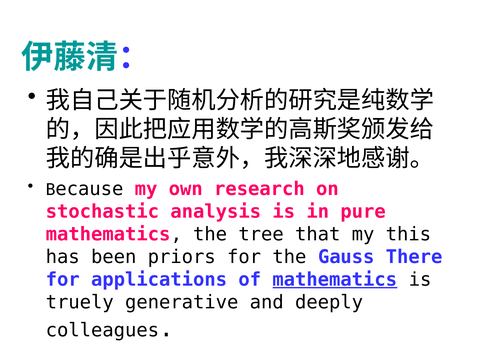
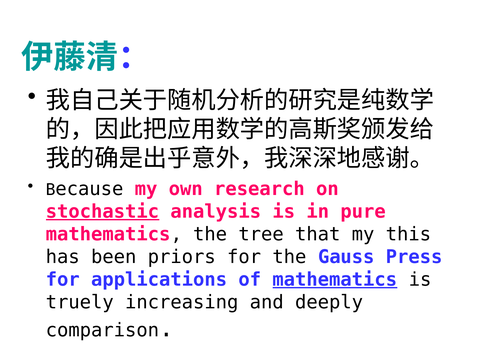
stochastic underline: none -> present (103, 211)
There: There -> Press (414, 257)
generative: generative -> increasing (182, 302)
colleagues: colleagues -> comparison (103, 330)
